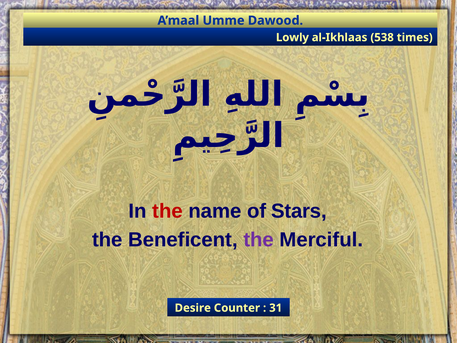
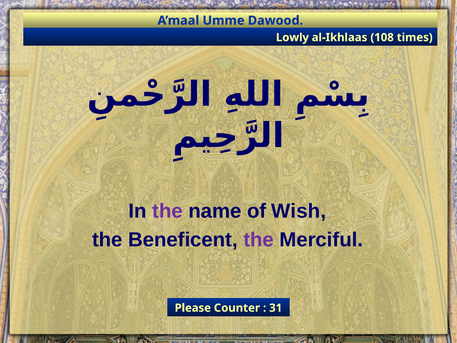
538: 538 -> 108 (382, 37)
the colour: red -> purple (168, 211)
Stars: Stars -> Wish (299, 211)
Desire: Desire -> Please (193, 308)
